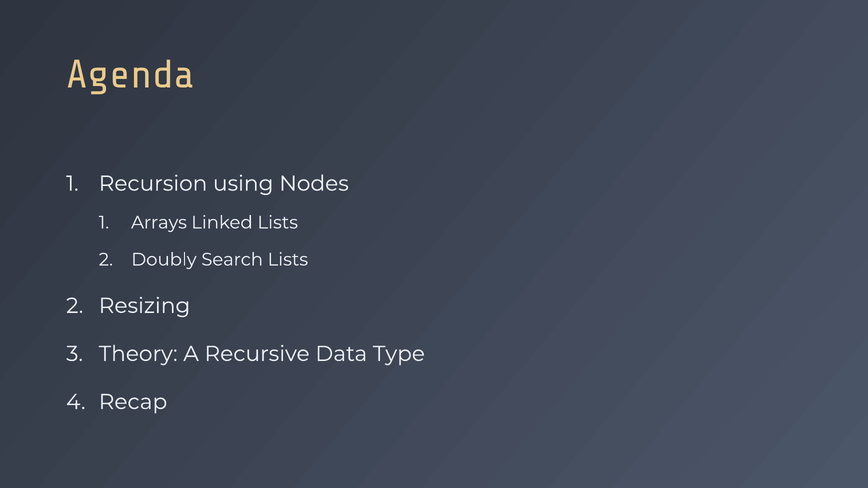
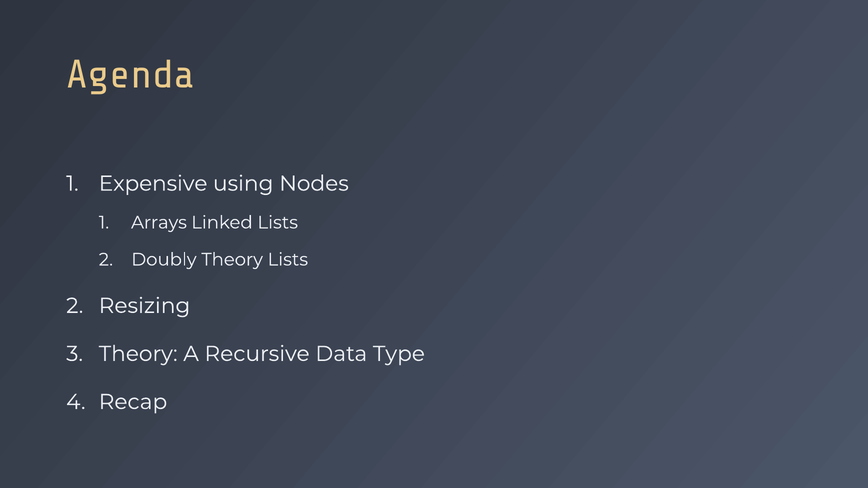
Recursion: Recursion -> Expensive (153, 184)
Doubly Search: Search -> Theory (232, 260)
